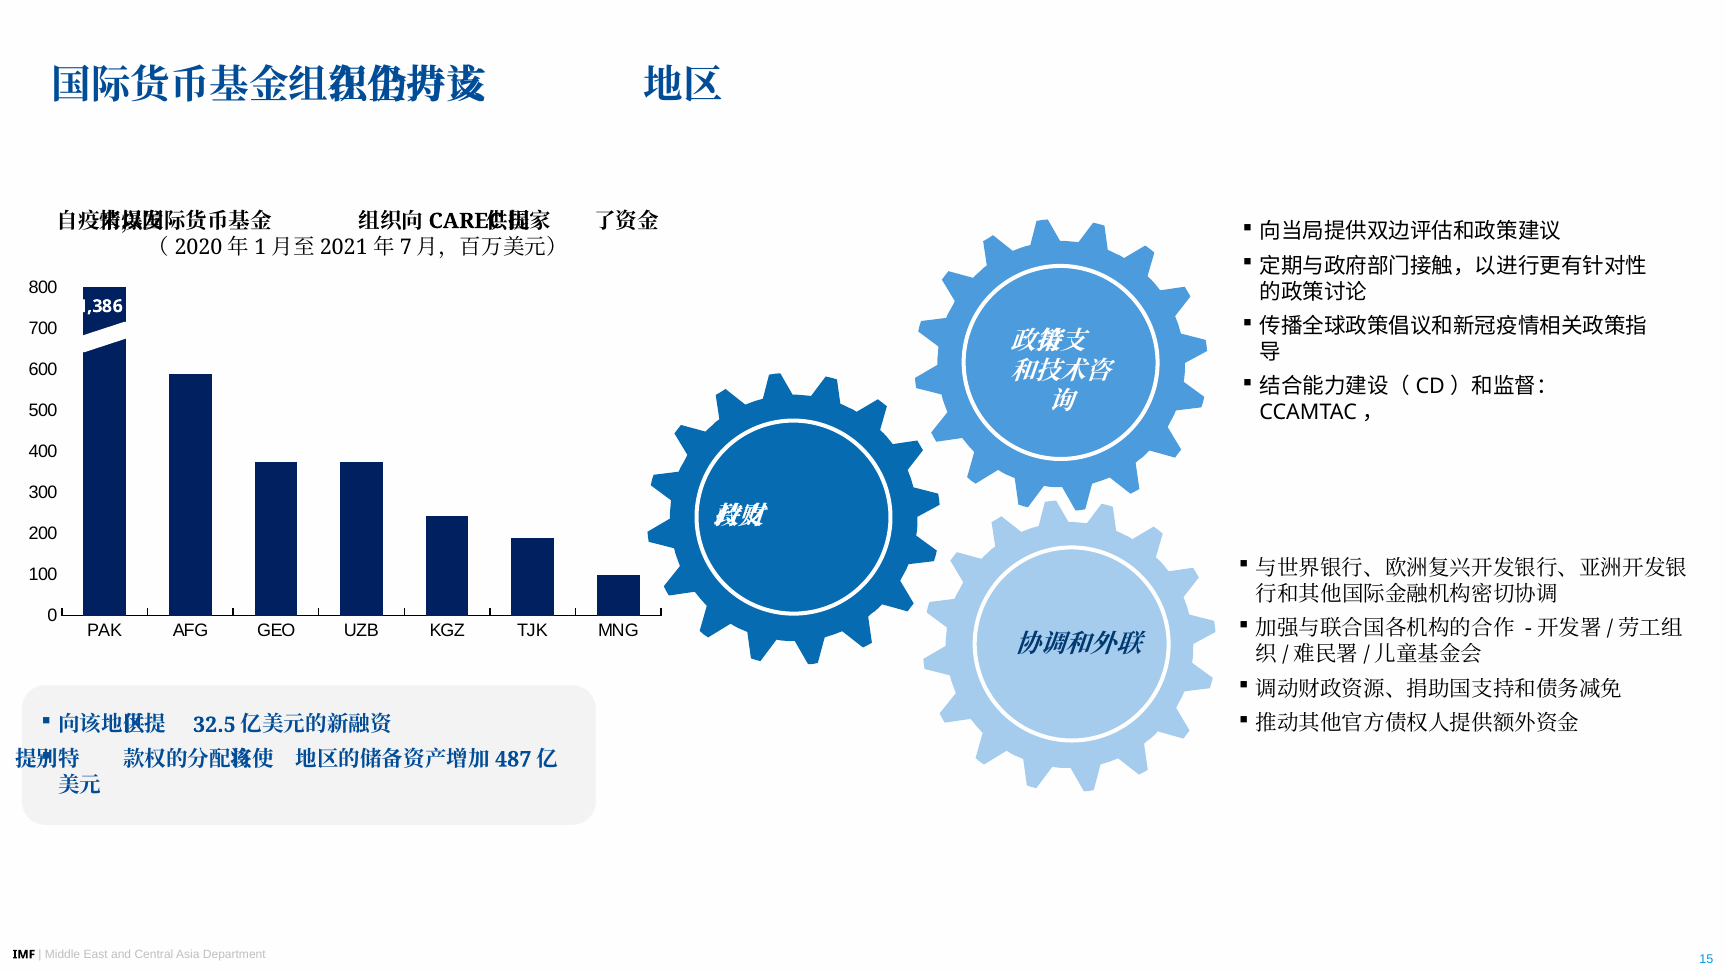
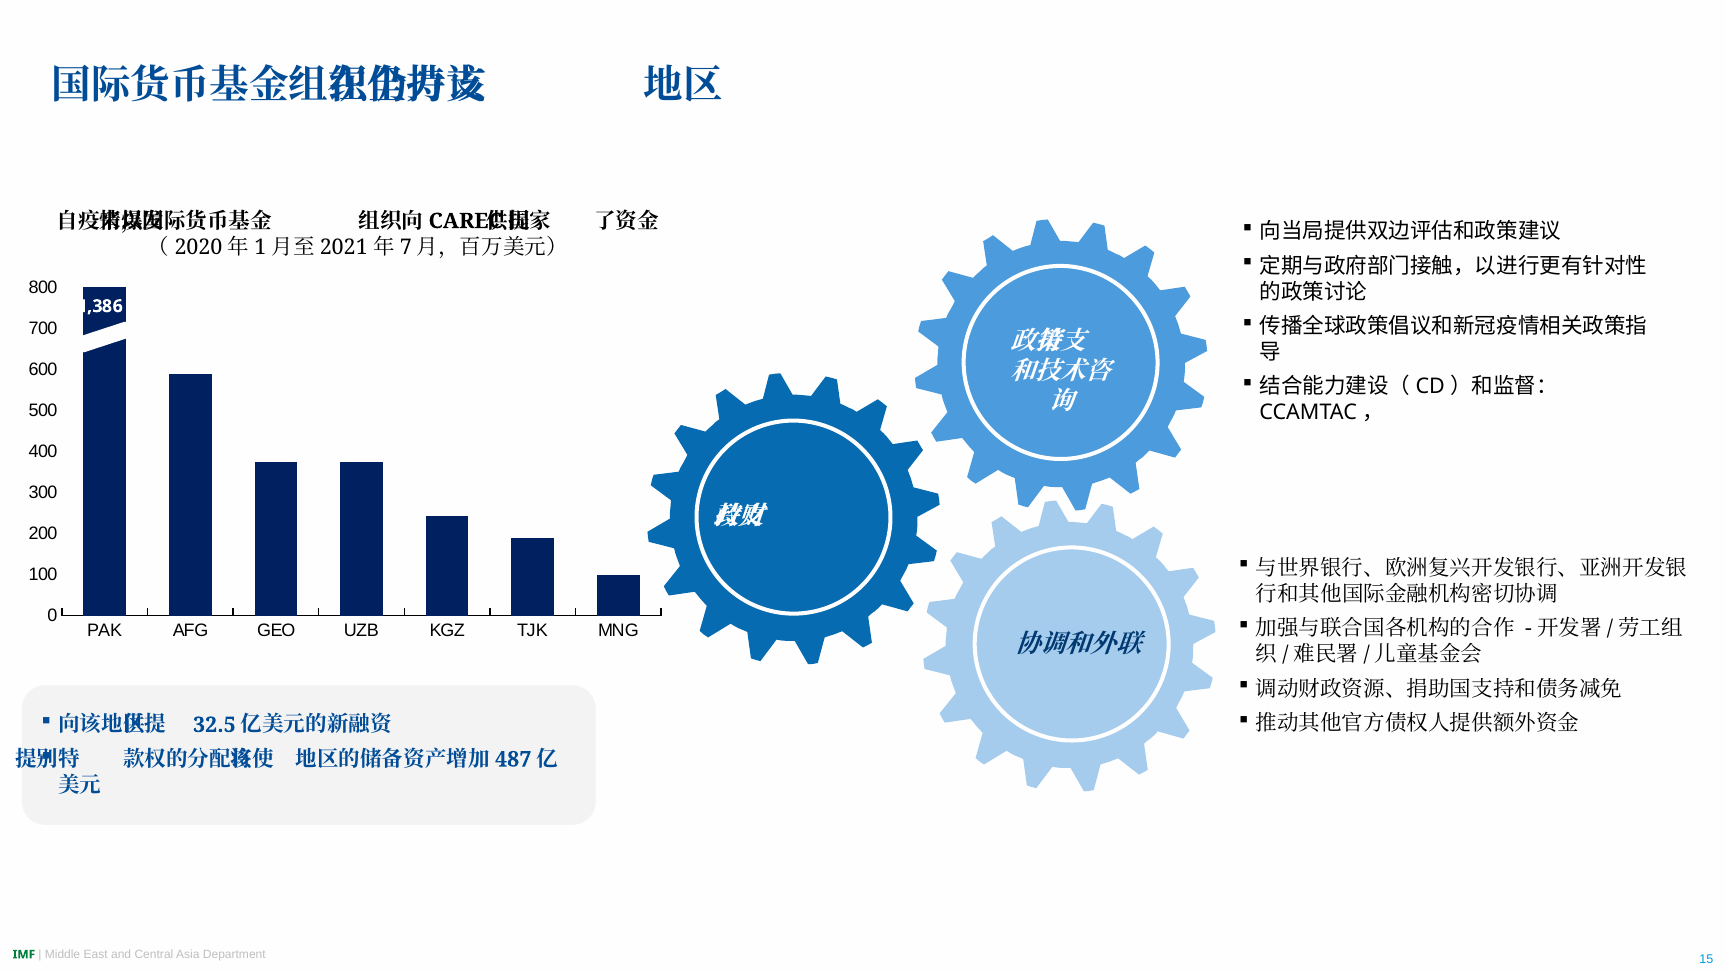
IMF colour: black -> green (24, 954)
